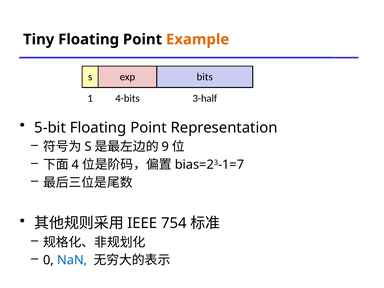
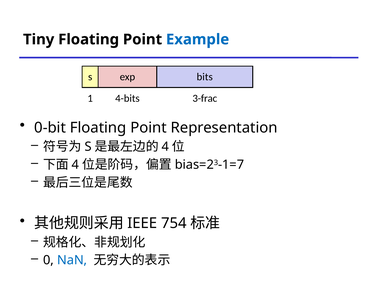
Example colour: orange -> blue (198, 39)
3-half: 3-half -> 3-frac (205, 98)
5-bit: 5-bit -> 0-bit (50, 128)
9: 9 -> 4 (165, 147)
